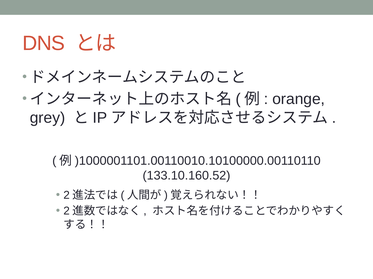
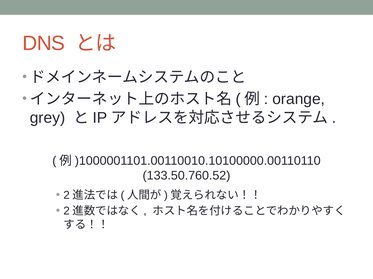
133.10.160.52: 133.10.160.52 -> 133.50.760.52 (186, 176)
